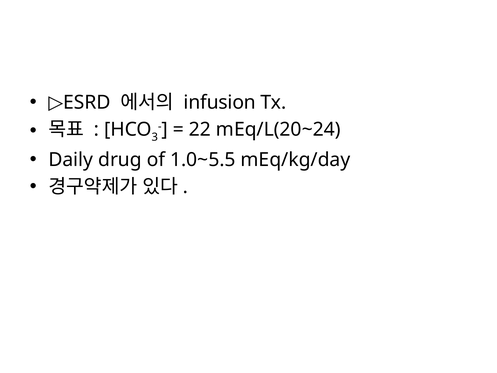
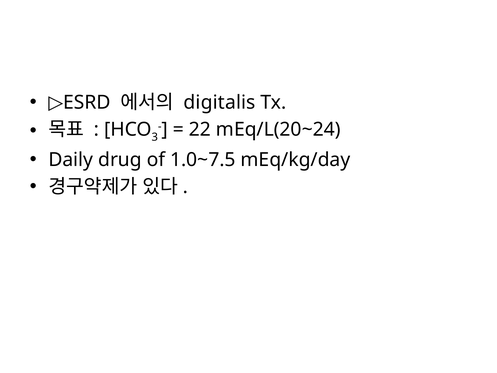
infusion: infusion -> digitalis (220, 102)
1.0~5.5: 1.0~5.5 -> 1.0~7.5 (203, 160)
